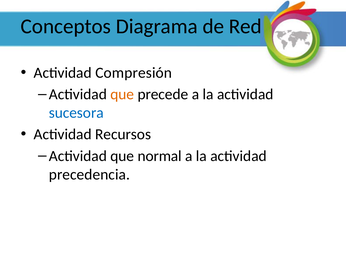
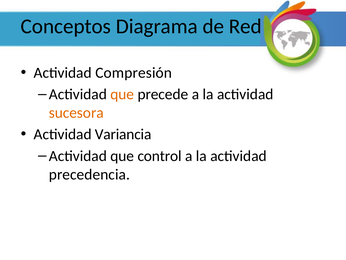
sucesora colour: blue -> orange (76, 113)
Recursos: Recursos -> Variancia (123, 134)
normal: normal -> control (160, 156)
